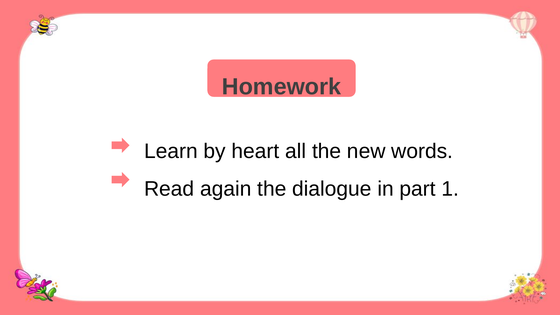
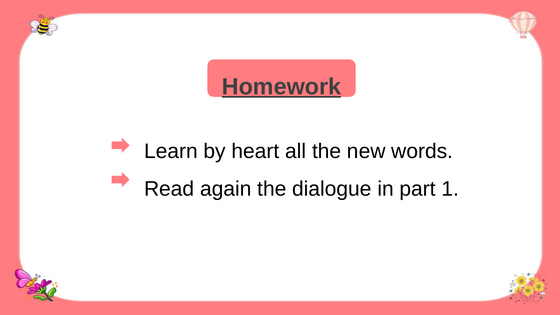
Homework underline: none -> present (281, 87)
